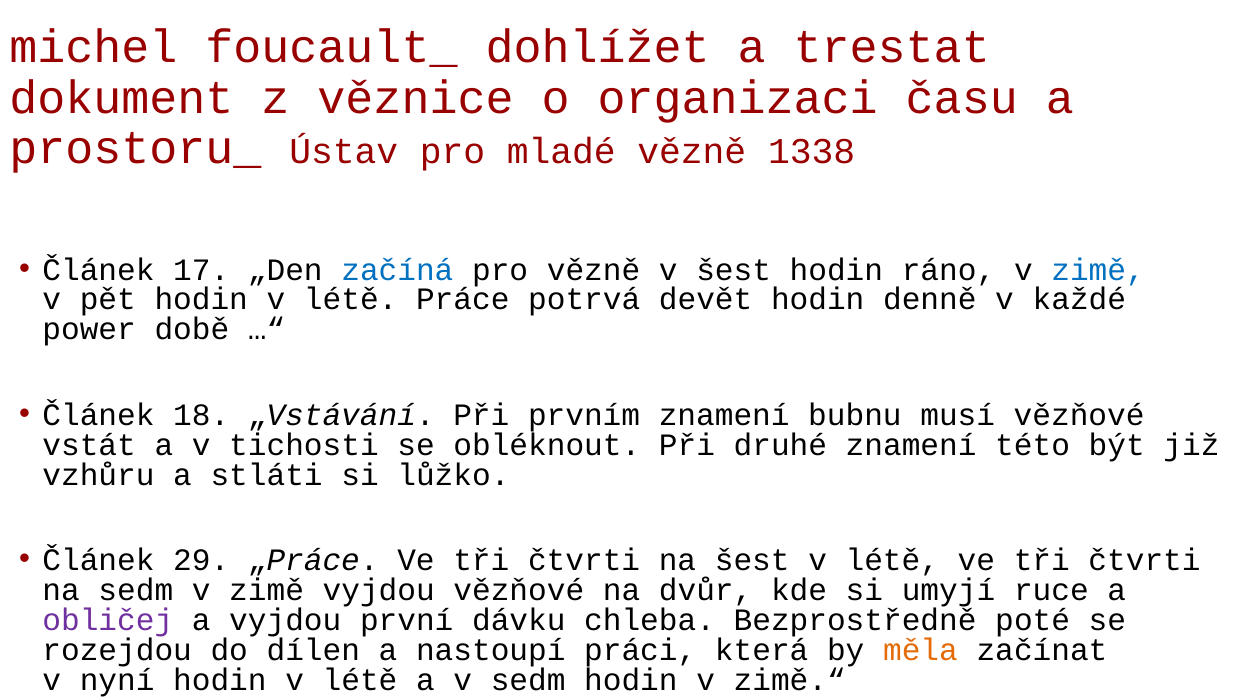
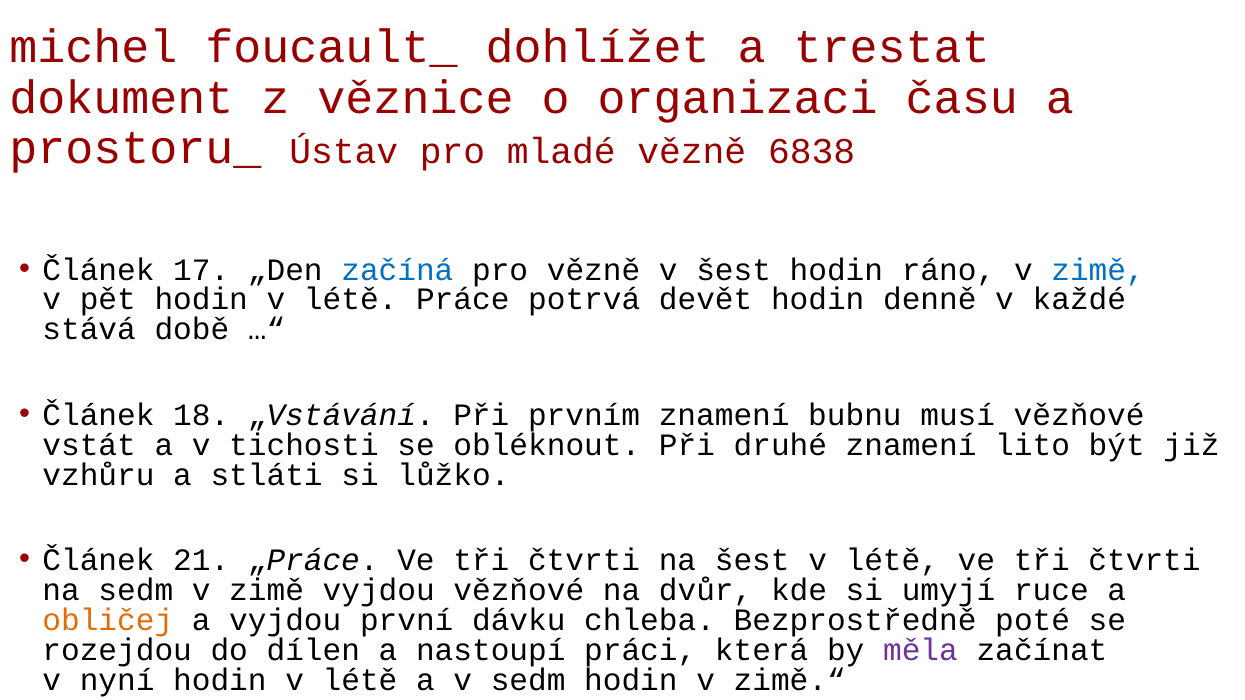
1338: 1338 -> 6838 (812, 152)
power: power -> stává (89, 330)
této: této -> lito (1033, 445)
29: 29 -> 21 (201, 561)
obličej colour: purple -> orange (108, 621)
měla colour: orange -> purple (920, 651)
